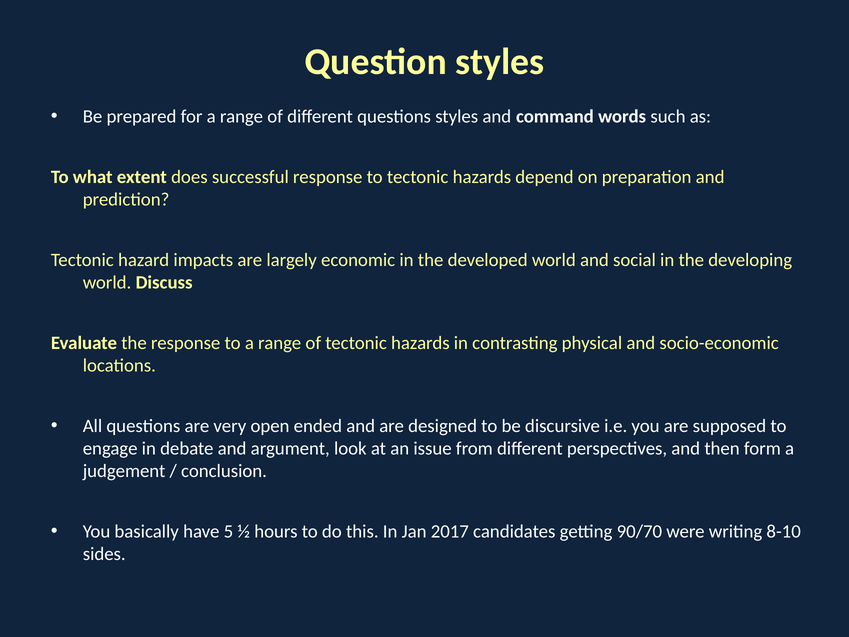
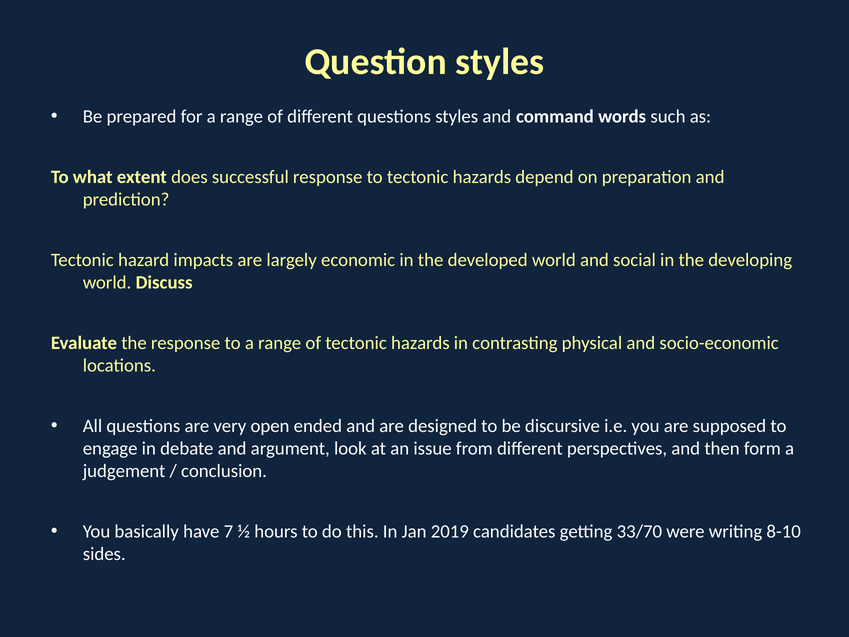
5: 5 -> 7 (228, 531)
2017: 2017 -> 2019 (450, 531)
90/70: 90/70 -> 33/70 (639, 531)
